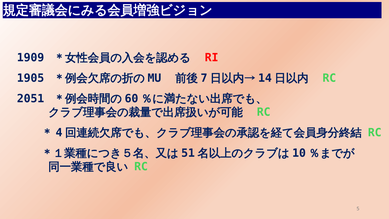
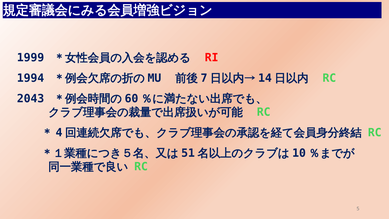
1909: 1909 -> 1999 (31, 58)
1905: 1905 -> 1994 (31, 78)
2051: 2051 -> 2043 (31, 98)
